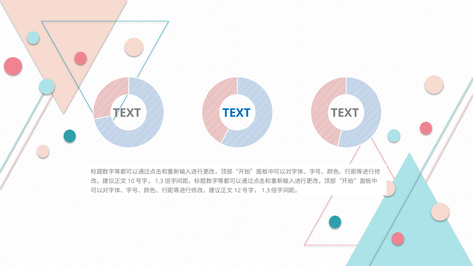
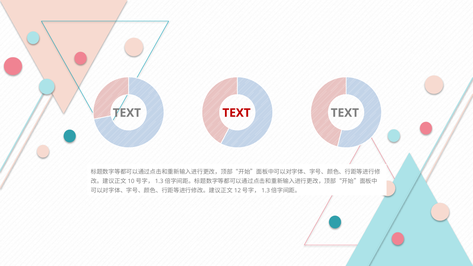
TEXT colour: blue -> red (237, 113)
